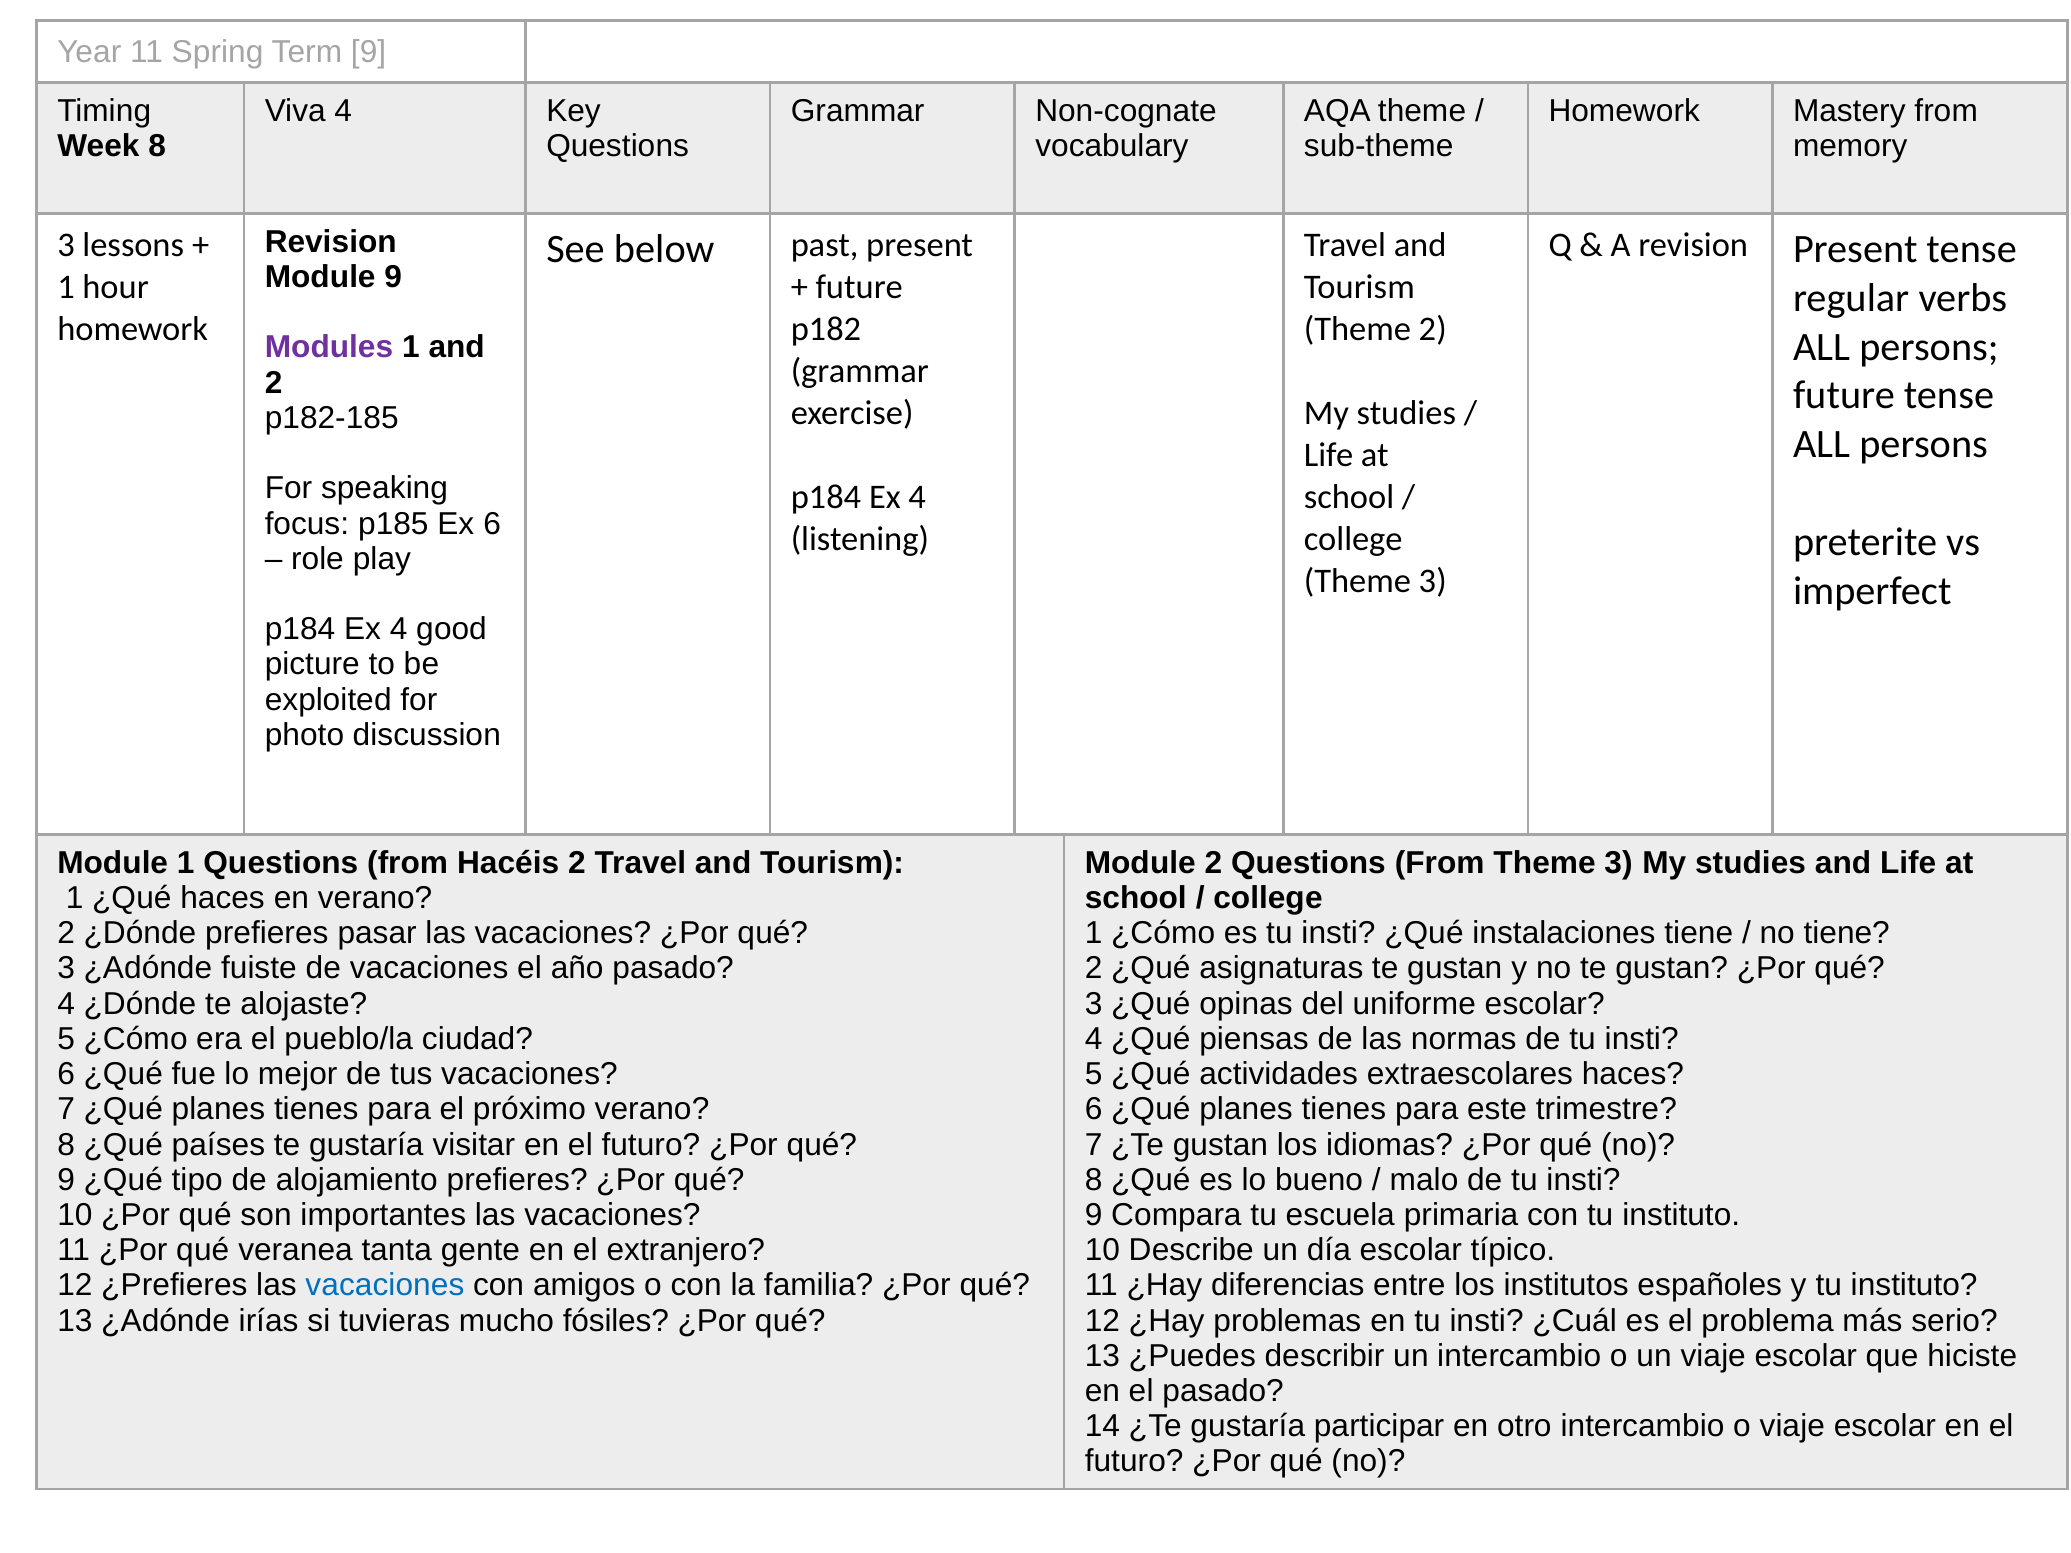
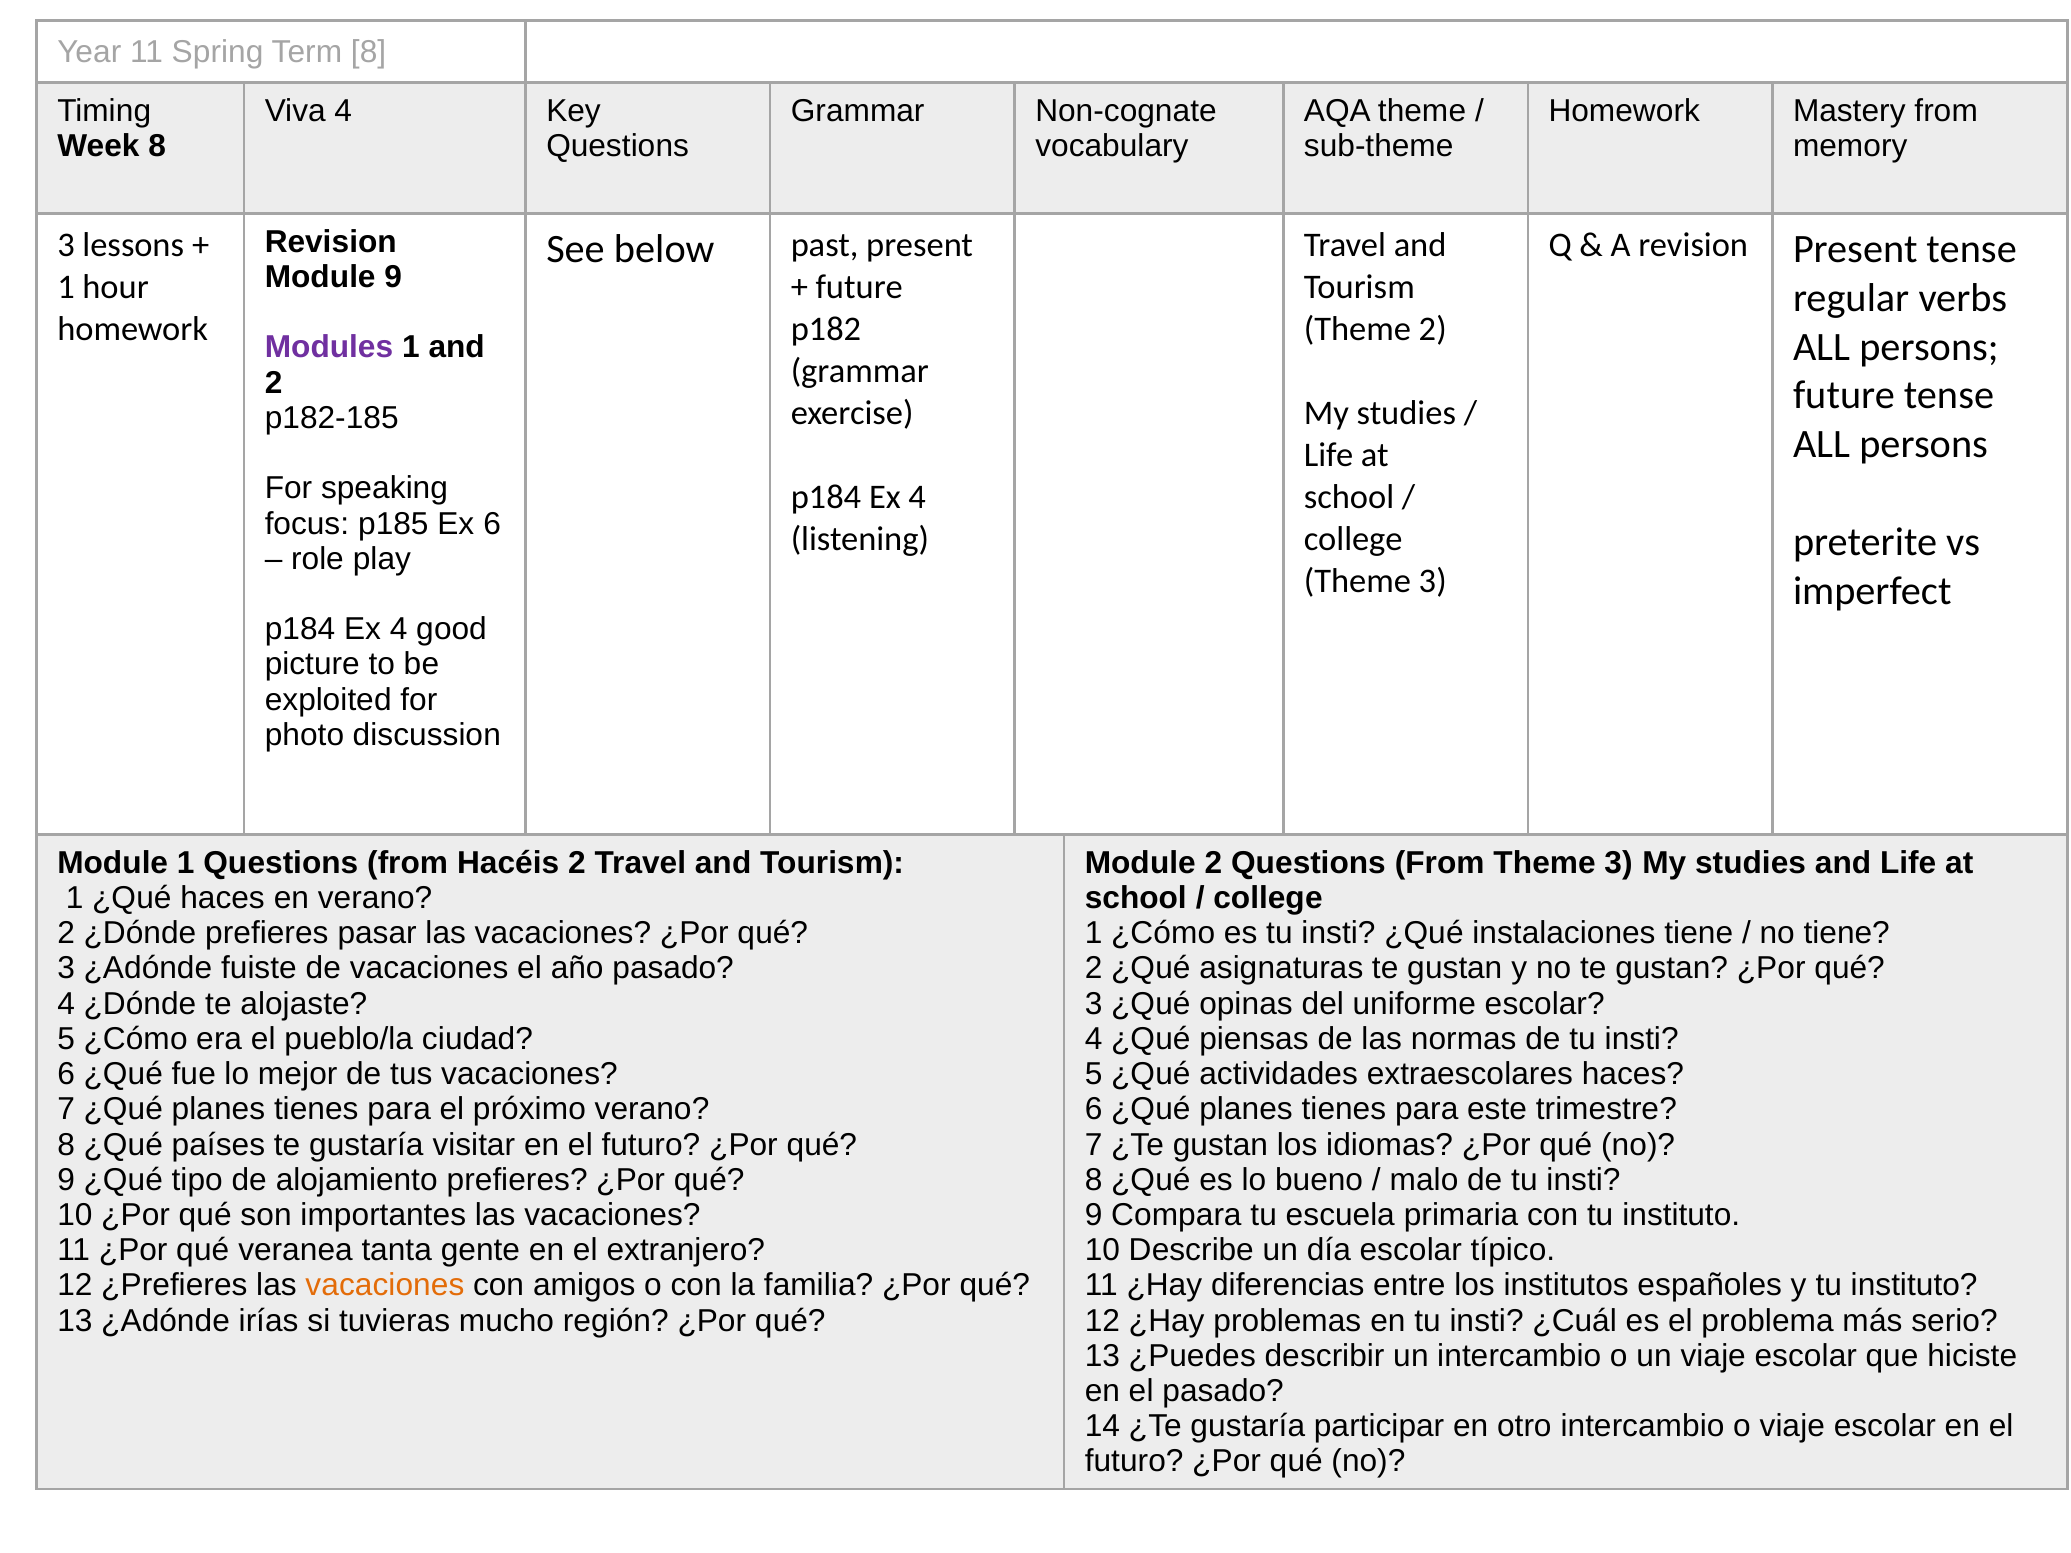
Term 9: 9 -> 8 (369, 52)
vacaciones colour: blue -> orange (385, 1286)
fósiles: fósiles -> región (616, 1321)
